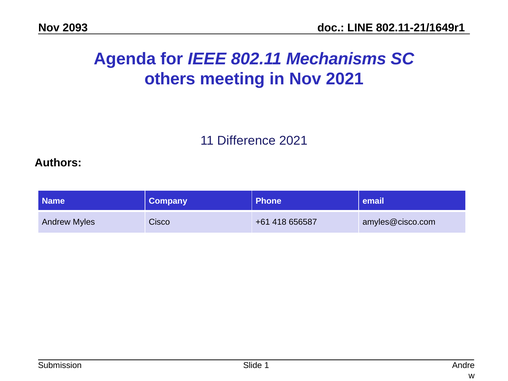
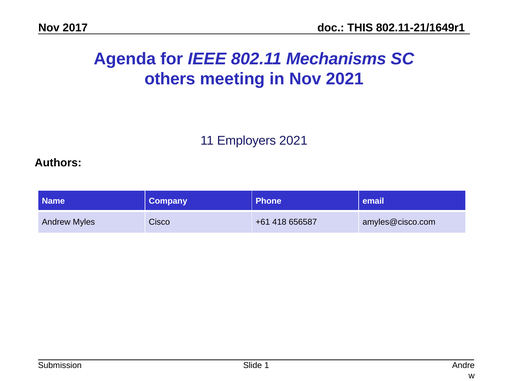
2093: 2093 -> 2017 (75, 28)
LINE: LINE -> THIS (360, 28)
Difference: Difference -> Employers (246, 141)
